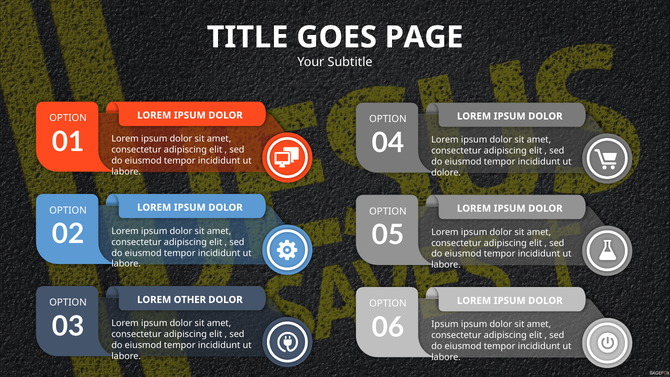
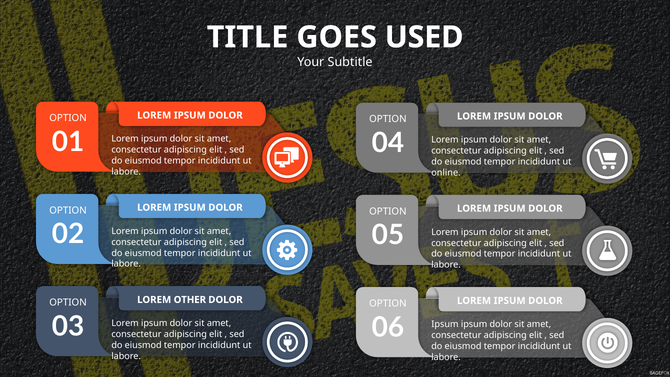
PAGE: PAGE -> USED (424, 37)
dolore: dolore -> online (446, 173)
